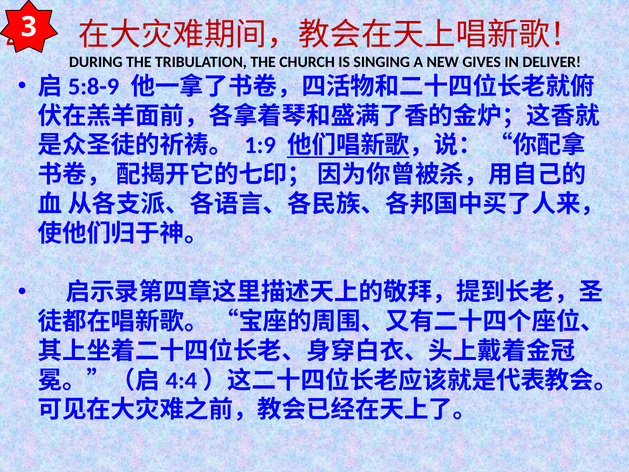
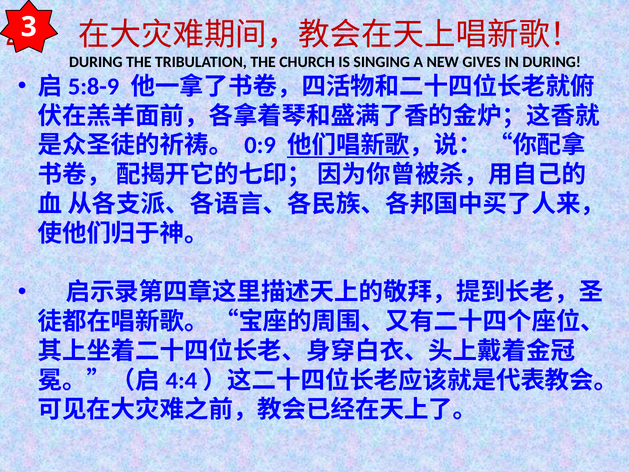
IN DELIVER: DELIVER -> DURING (552, 62)
1:9: 1:9 -> 0:9 (260, 145)
